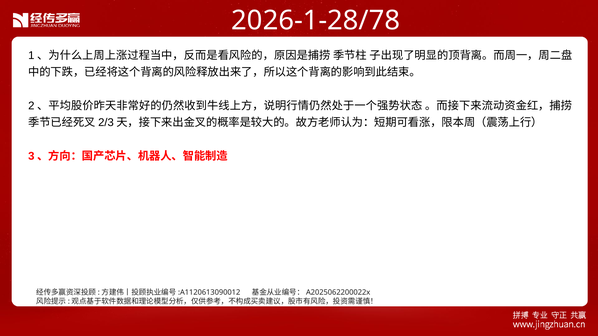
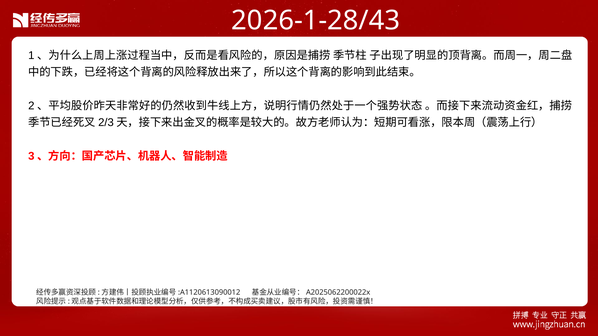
2026-1-28/78: 2026-1-28/78 -> 2026-1-28/43 (316, 21)
